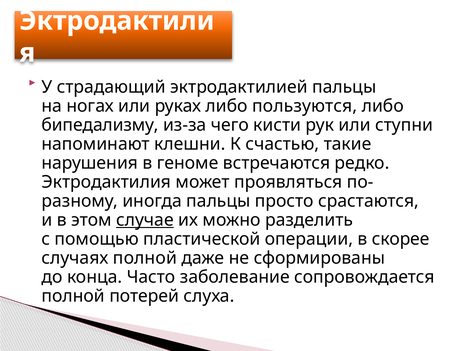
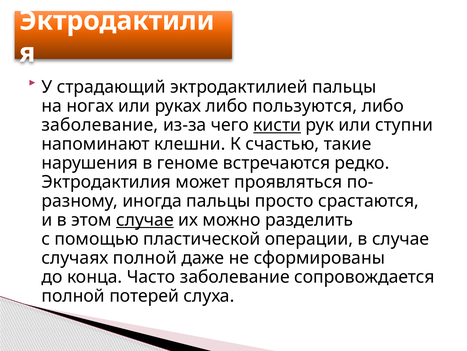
бипедализму: бипедализму -> заболевание (100, 125)
кисти underline: none -> present (277, 125)
в скорее: скорее -> случае (401, 239)
